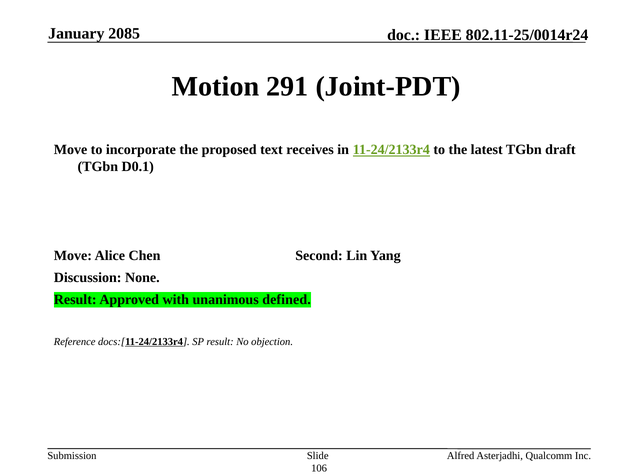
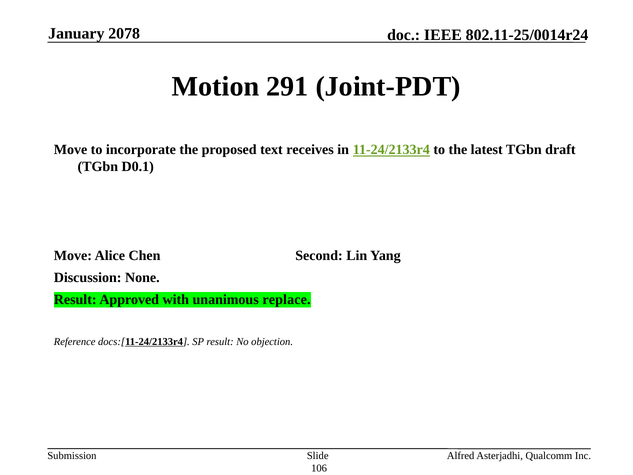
2085: 2085 -> 2078 (124, 34)
defined: defined -> replace (287, 300)
